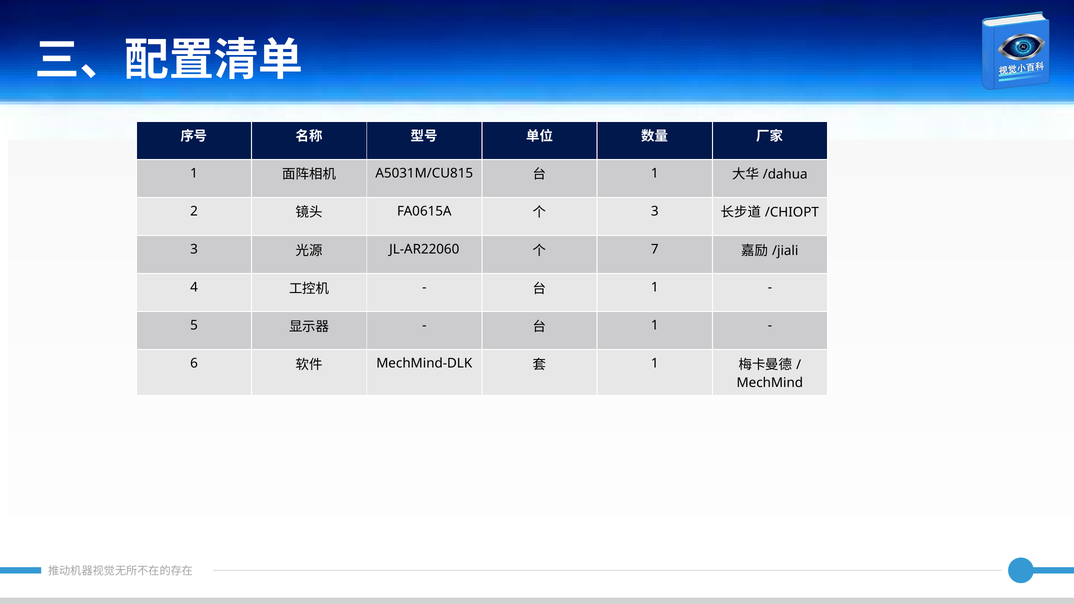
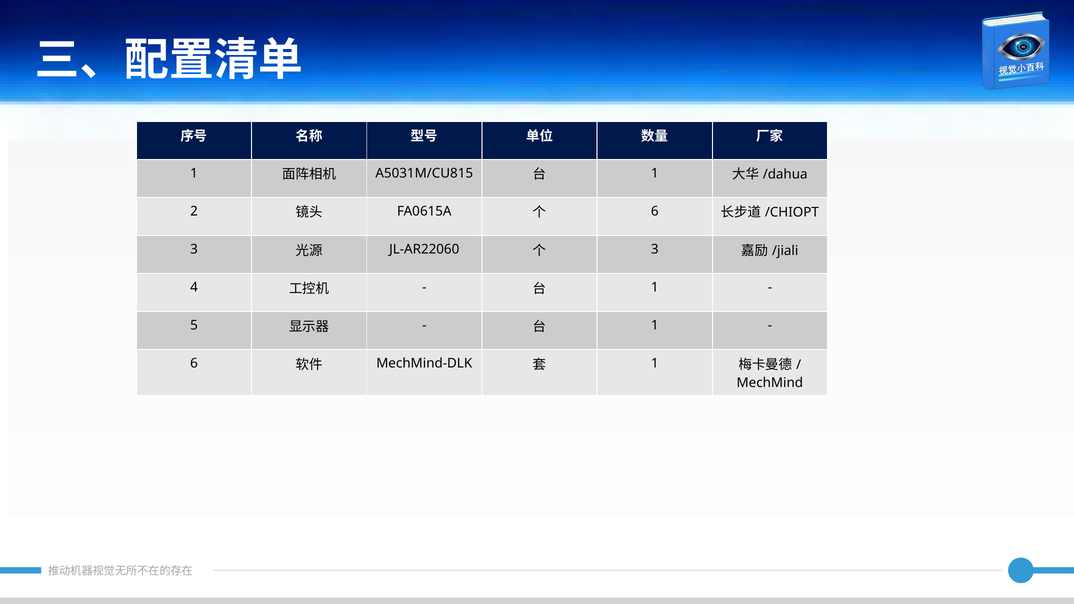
3: 3 -> 6 (655, 211)
7: 7 -> 3 (655, 249)
